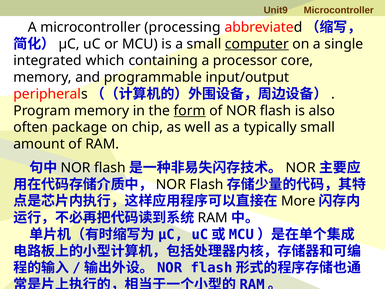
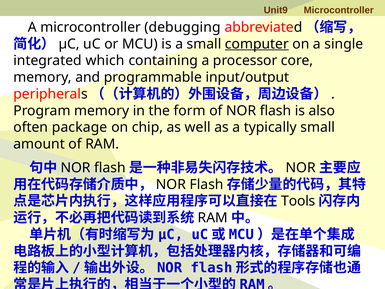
processing: processing -> debugging (182, 27)
form underline: present -> none (190, 111)
More: More -> Tools (298, 201)
